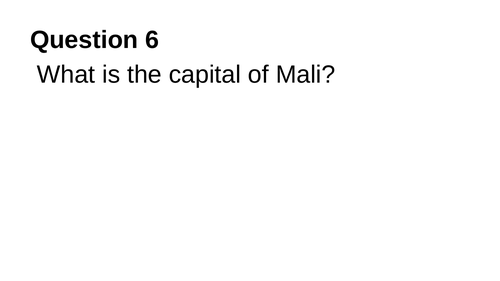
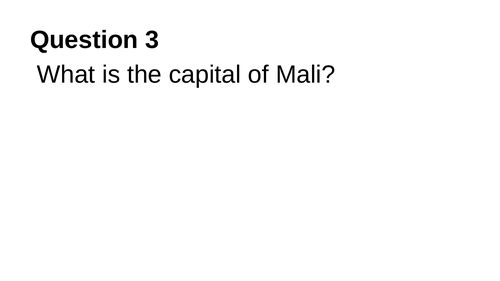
6: 6 -> 3 (152, 40)
